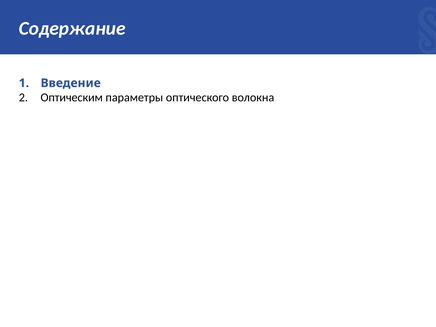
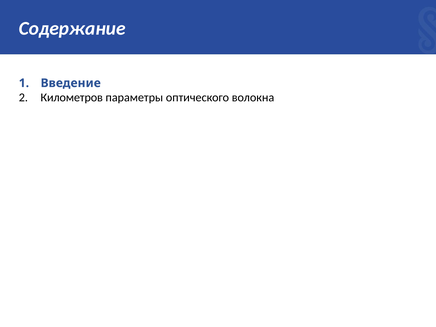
Оптическим: Оптическим -> Километров (72, 98)
